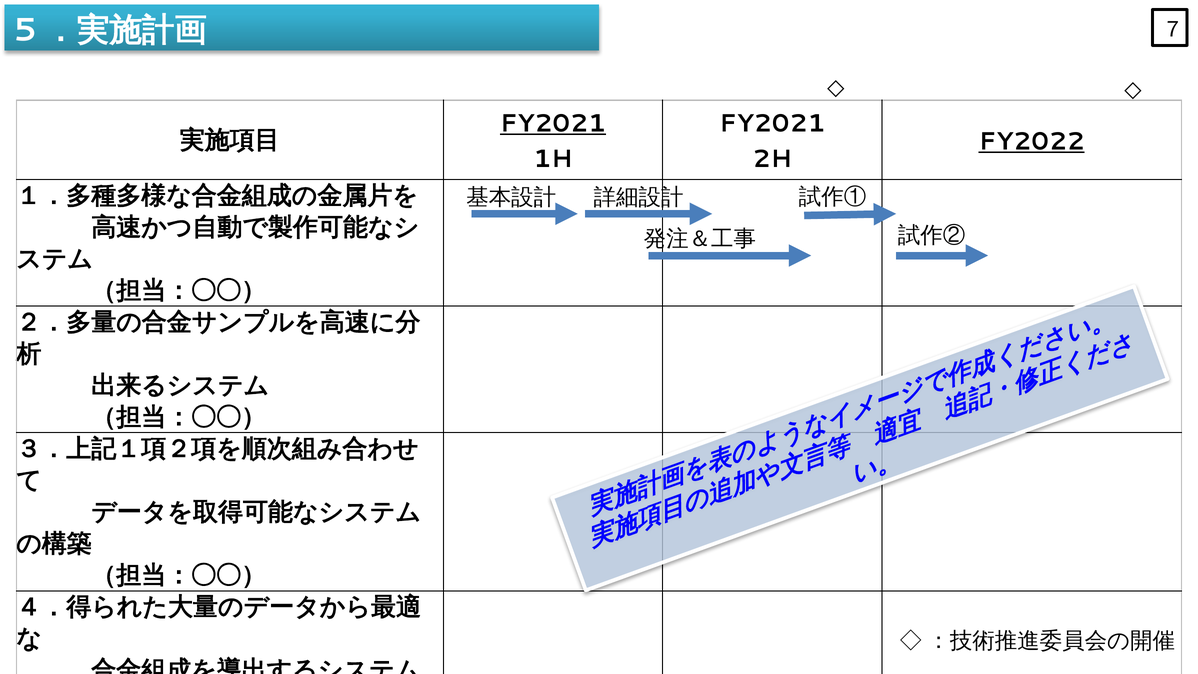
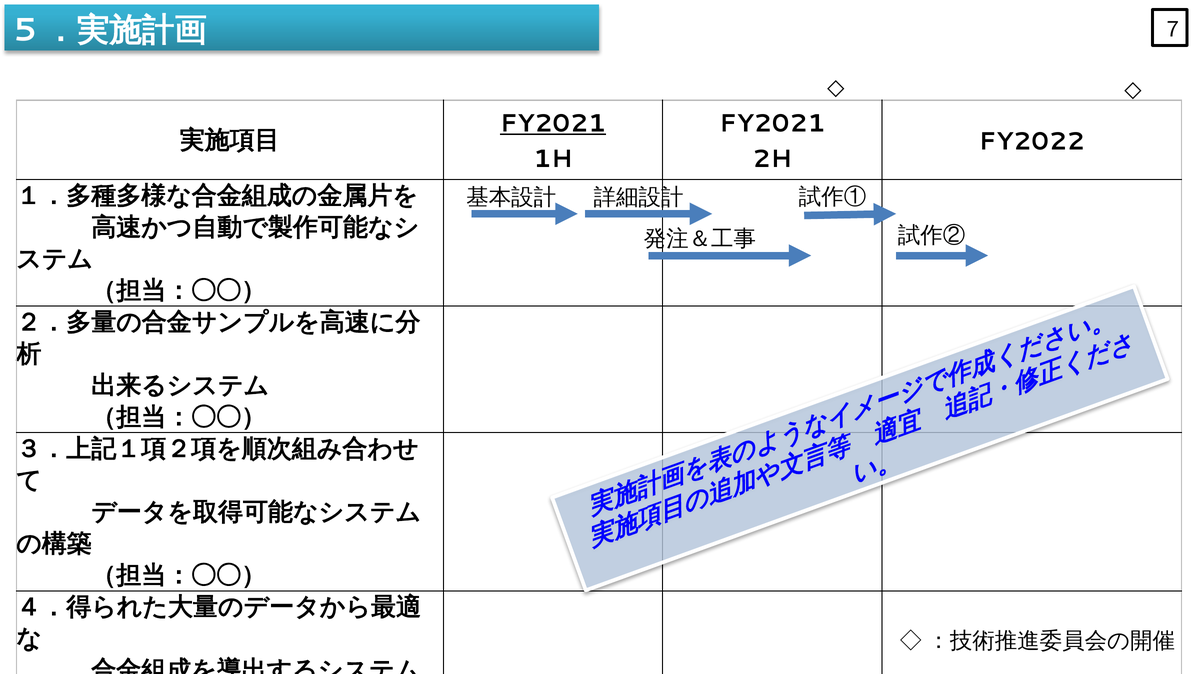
FY2022 underline: present -> none (1032, 141)
